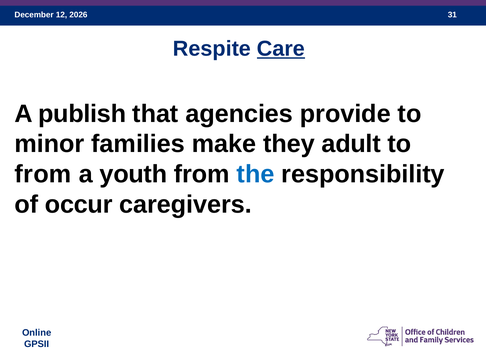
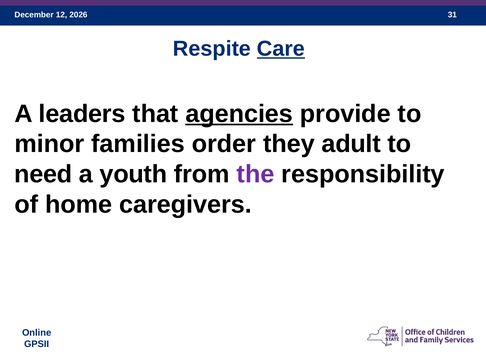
publish: publish -> leaders (82, 114)
agencies underline: none -> present (239, 114)
make: make -> order (224, 144)
from: from -> need (43, 174)
the colour: blue -> purple (256, 174)
occur: occur -> home (79, 205)
